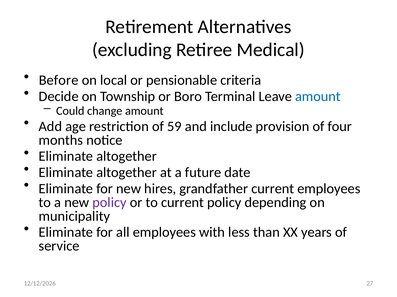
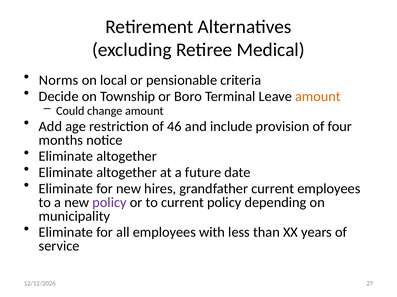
Before: Before -> Norms (59, 80)
amount colour: blue -> orange (318, 97)
59: 59 -> 46 (174, 127)
